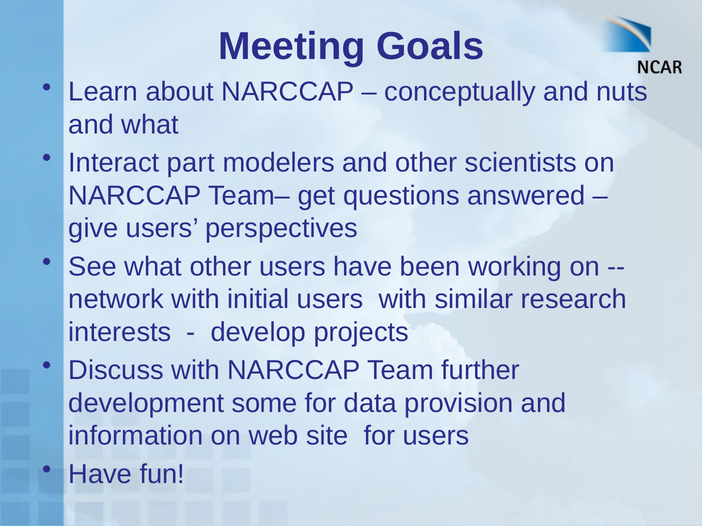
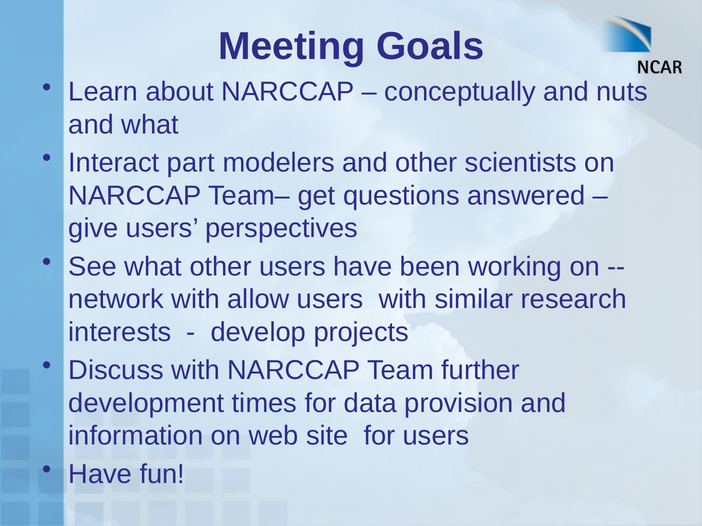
initial: initial -> allow (258, 300)
some: some -> times (265, 403)
